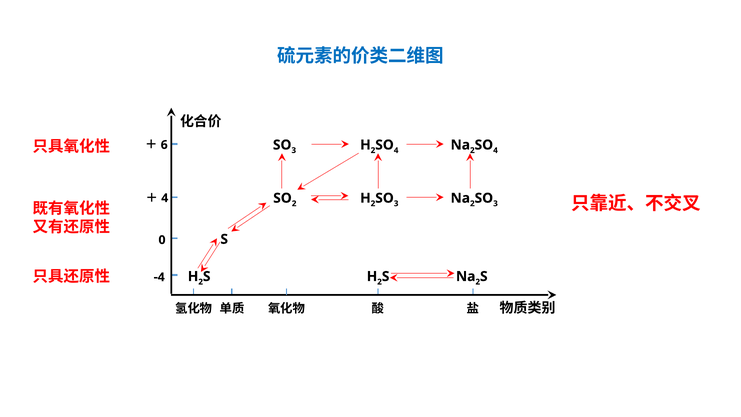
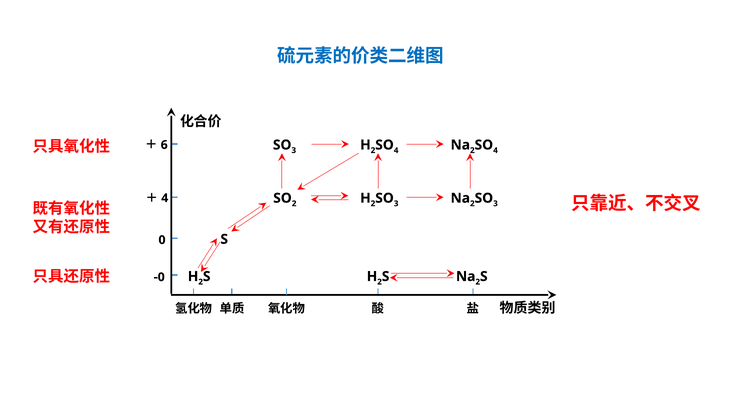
-4: -4 -> -0 (159, 277)
